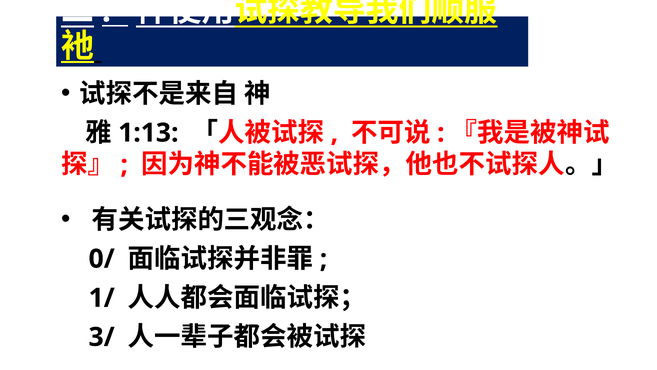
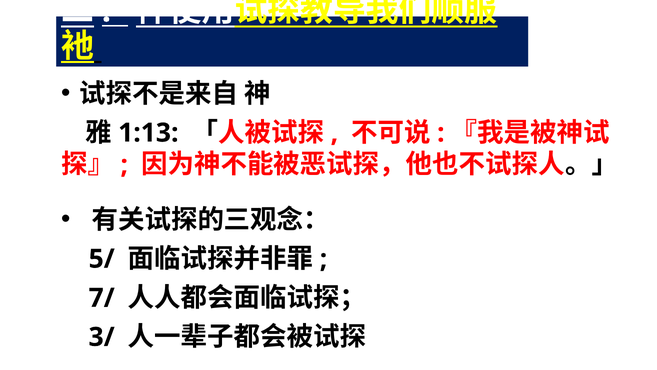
0/: 0/ -> 5/ (102, 259)
1/: 1/ -> 7/ (102, 298)
